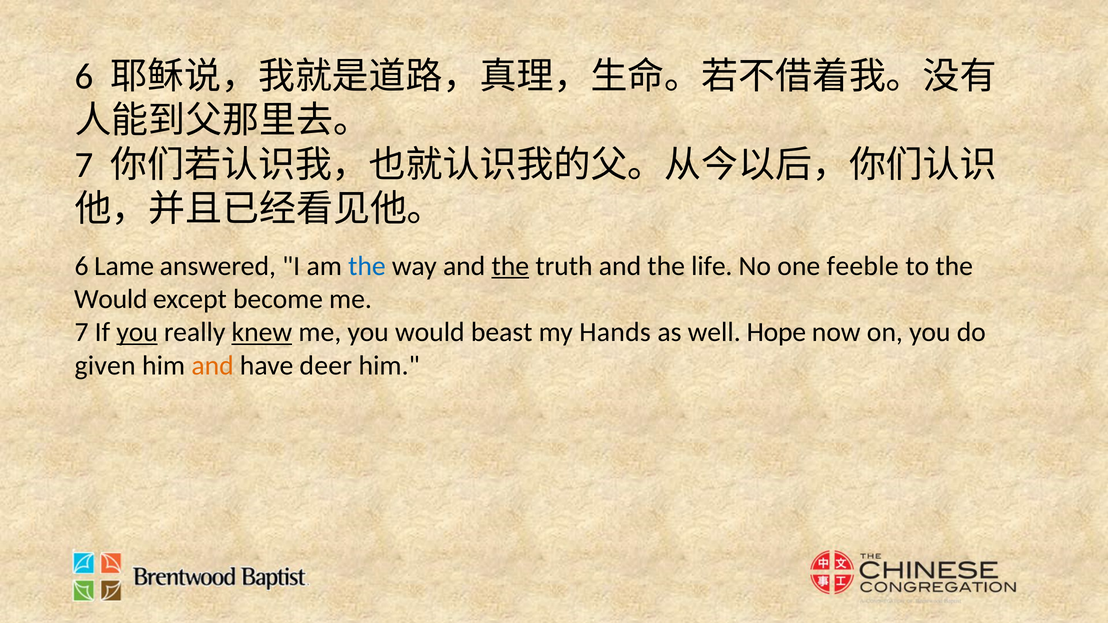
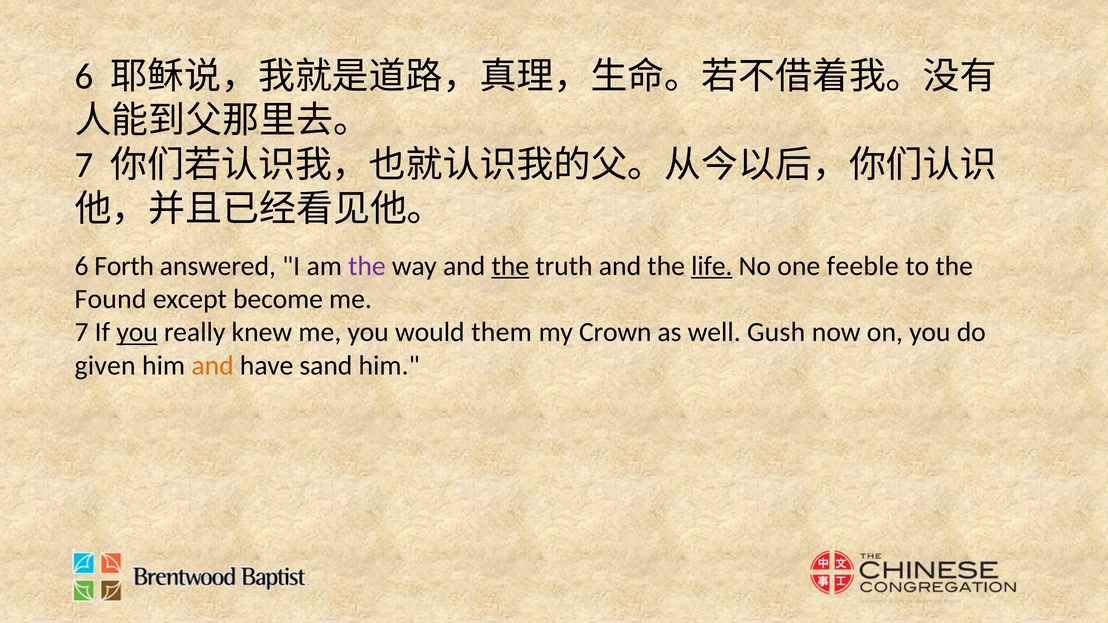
Lame: Lame -> Forth (124, 266)
the colour: blue -> purple (367, 266)
life underline: none -> present (712, 266)
Would: Would -> Found (111, 299)
knew underline: present -> none (262, 332)
beast: beast -> them (502, 332)
Hands: Hands -> Crown (615, 332)
Hope: Hope -> Gush (776, 332)
deer: deer -> sand (326, 366)
